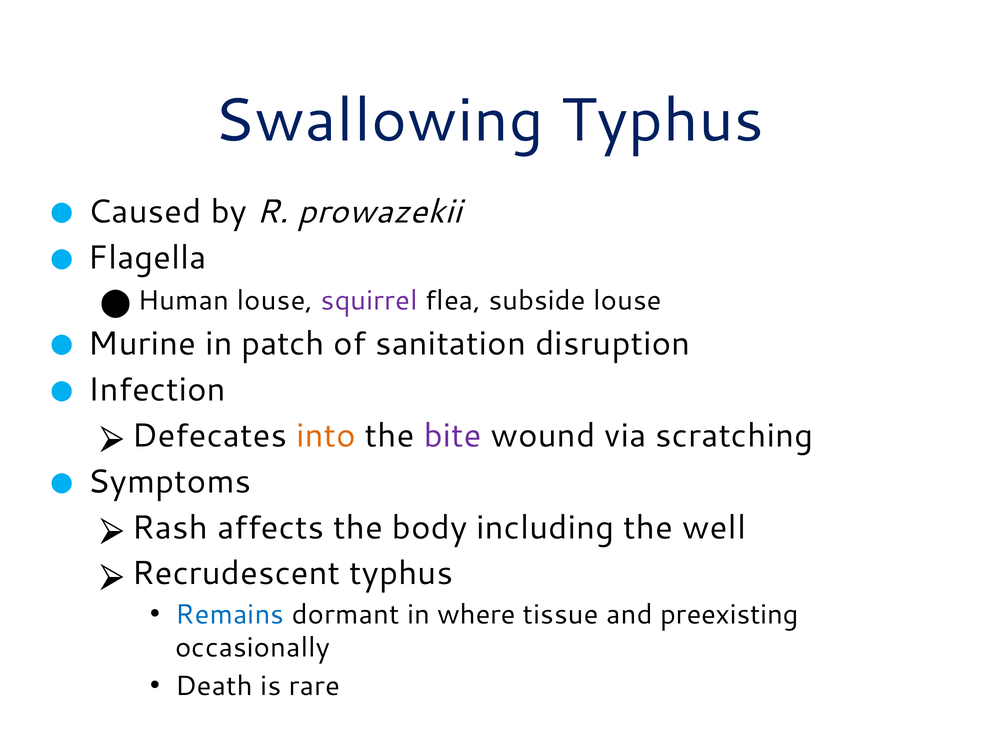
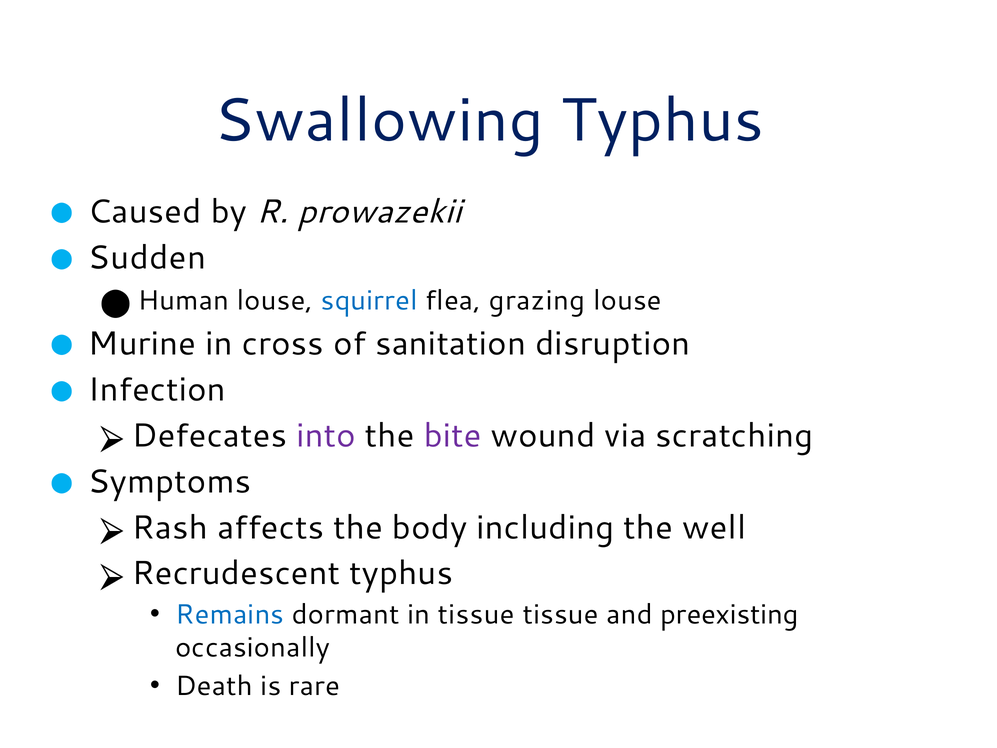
Flagella: Flagella -> Sudden (147, 258)
squirrel colour: purple -> blue (369, 300)
subside: subside -> grazing (537, 300)
patch: patch -> cross (283, 344)
into colour: orange -> purple (326, 436)
in where: where -> tissue (476, 614)
